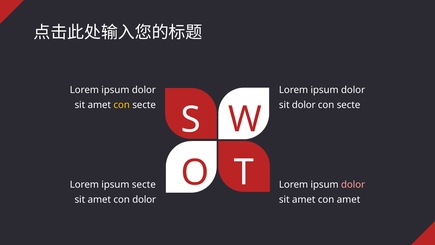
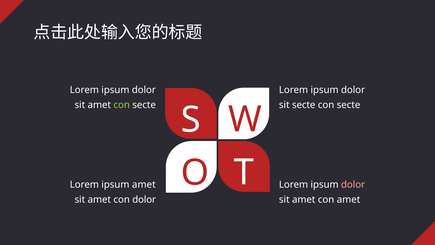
con colour: yellow -> light green (122, 105)
sit dolor: dolor -> secte (304, 105)
ipsum secte: secte -> amet (144, 184)
